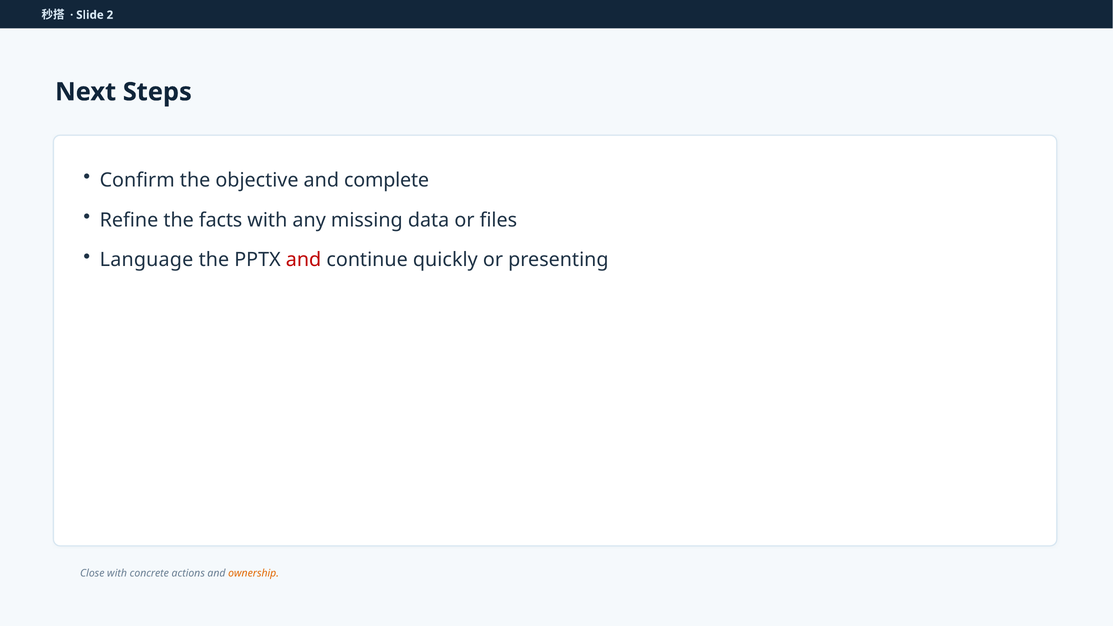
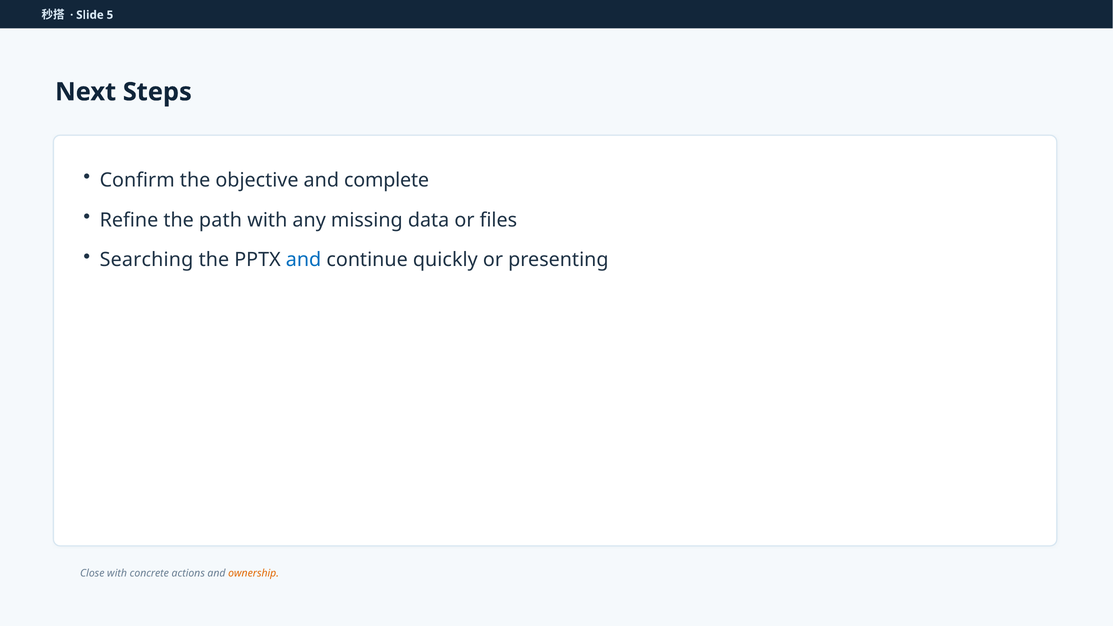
2: 2 -> 5 (110, 15)
facts: facts -> path (220, 220)
Language: Language -> Searching (147, 260)
and colour: red -> blue (304, 260)
